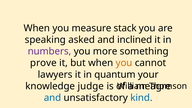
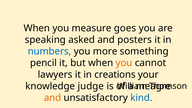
stack: stack -> goes (125, 28)
inclined: inclined -> posters (135, 40)
numbers colour: purple -> blue (49, 51)
prove: prove -> pencil (43, 63)
quantum: quantum -> creations (115, 75)
and colour: blue -> orange (53, 98)
